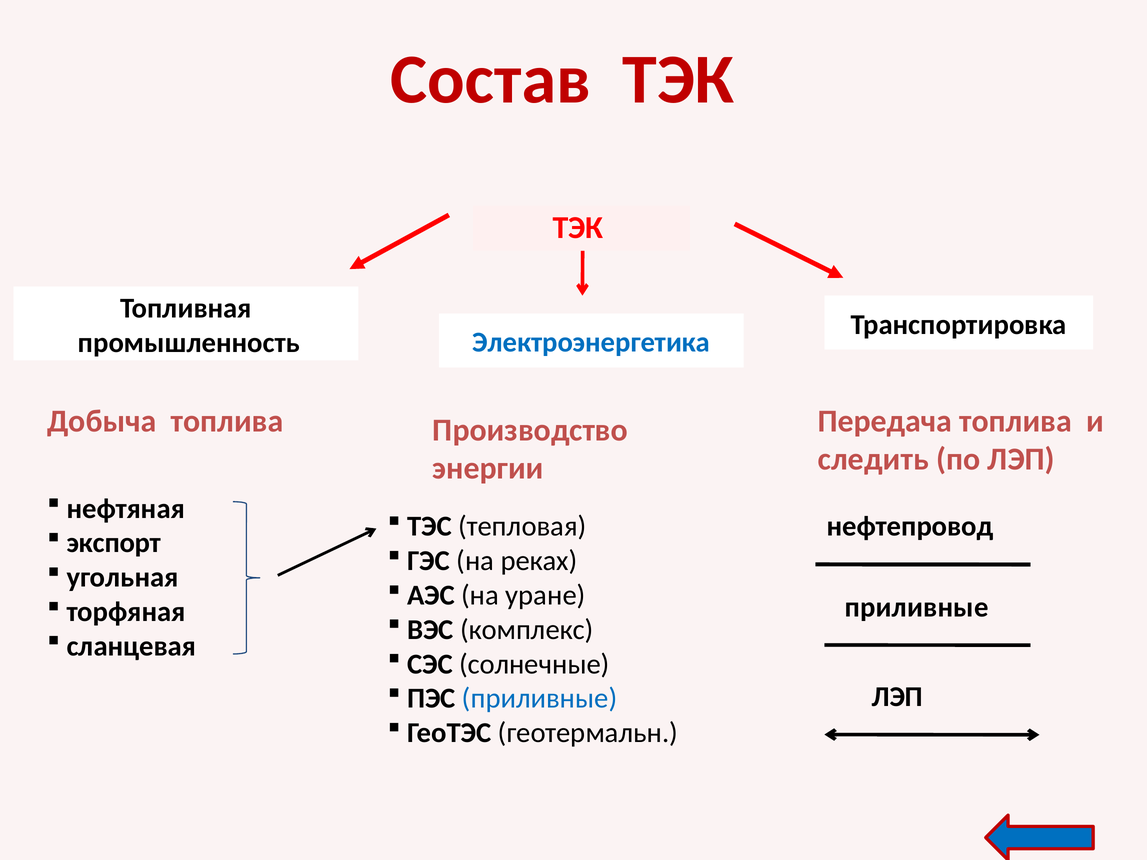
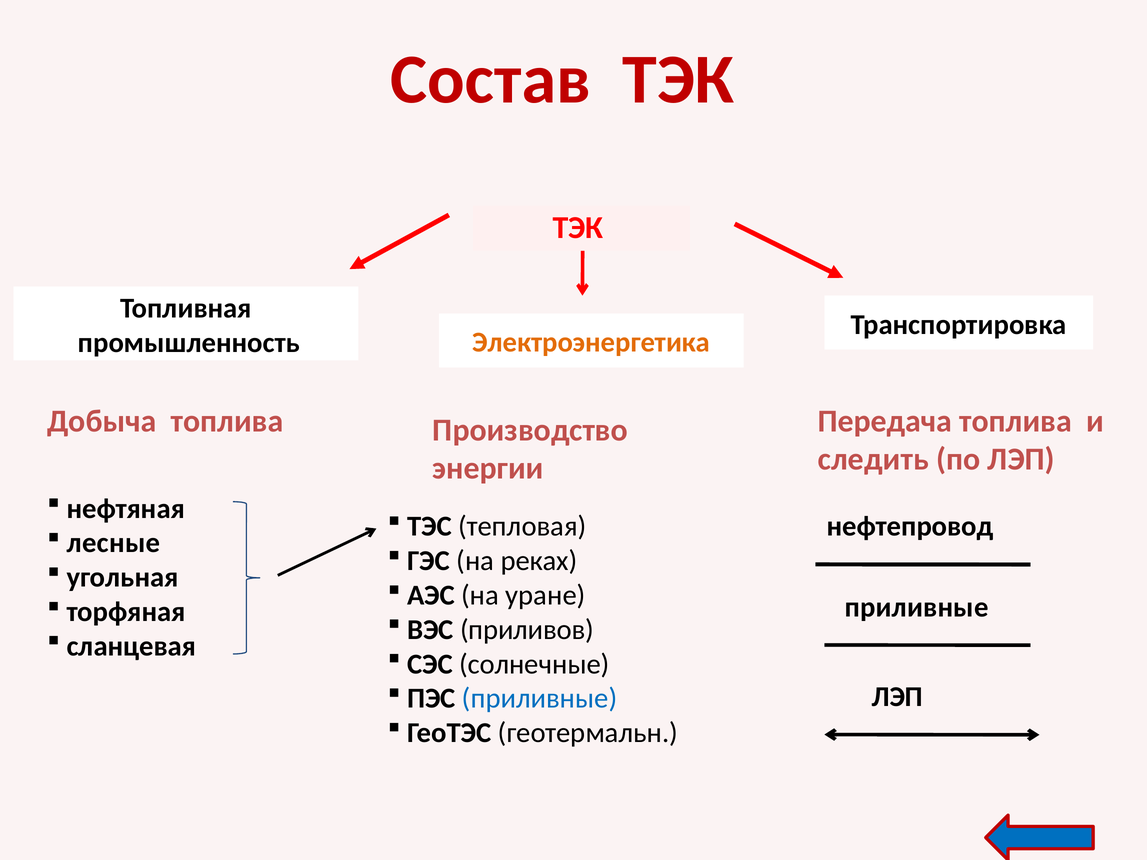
Электроэнергетика colour: blue -> orange (591, 343)
экспорт: экспорт -> лесные (114, 543)
комплекс: комплекс -> приливов (527, 630)
